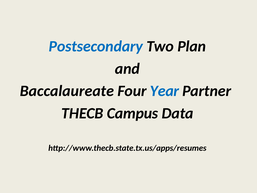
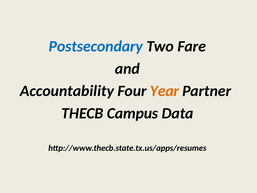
Plan: Plan -> Fare (192, 46)
Baccalaureate: Baccalaureate -> Accountability (67, 91)
Year colour: blue -> orange (165, 91)
